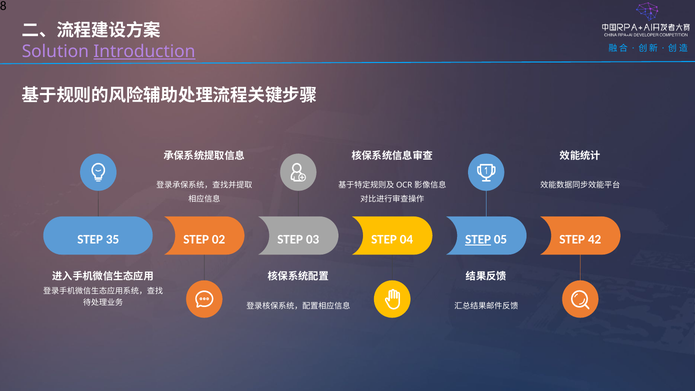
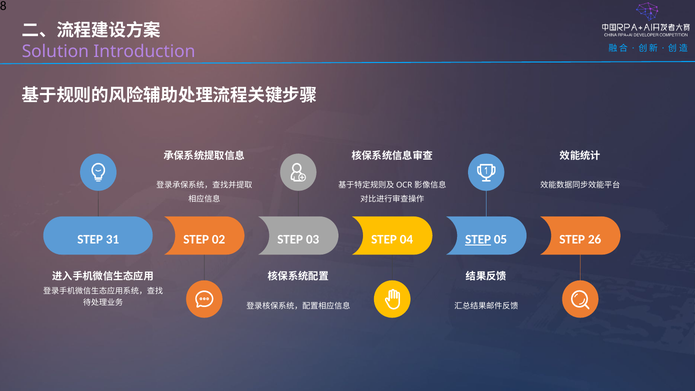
Introduction underline: present -> none (144, 51)
35: 35 -> 31 (113, 239)
42: 42 -> 26 (595, 239)
